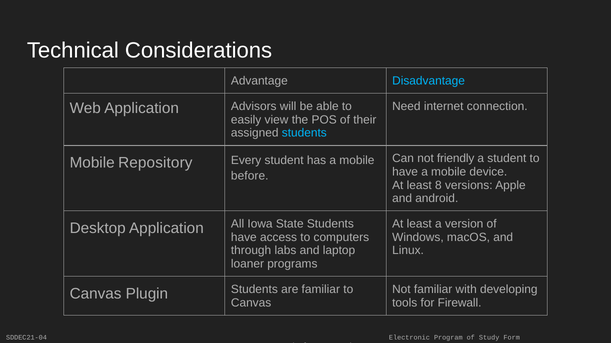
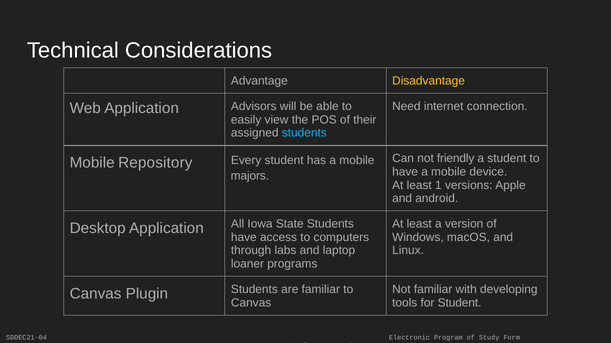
Disadvantage colour: light blue -> yellow (429, 81)
before: before -> majors (250, 176)
8: 8 -> 1 (438, 185)
for Firewall: Firewall -> Student (460, 303)
